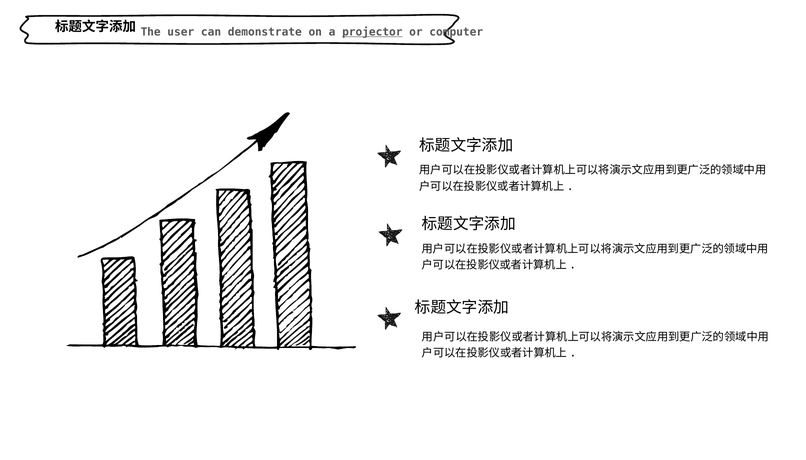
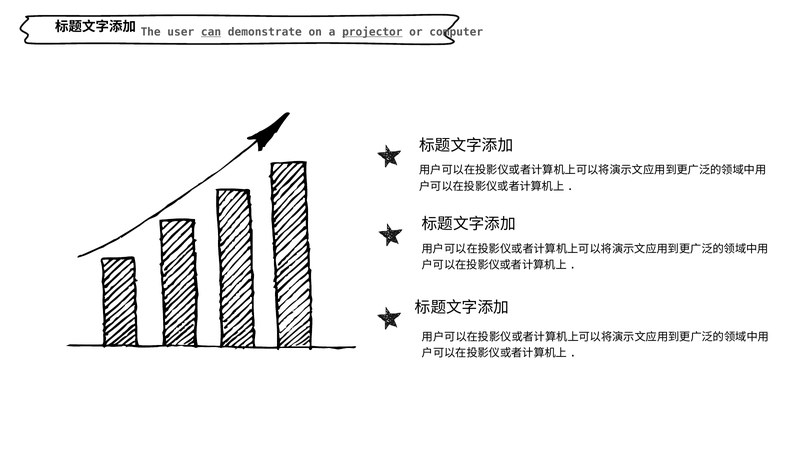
can underline: none -> present (211, 32)
